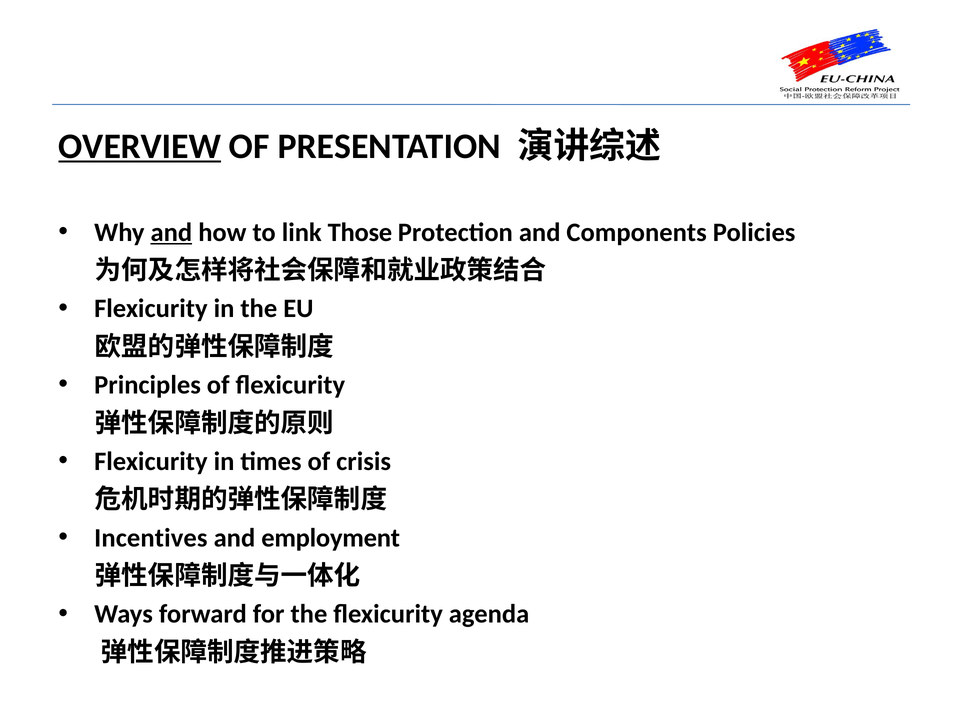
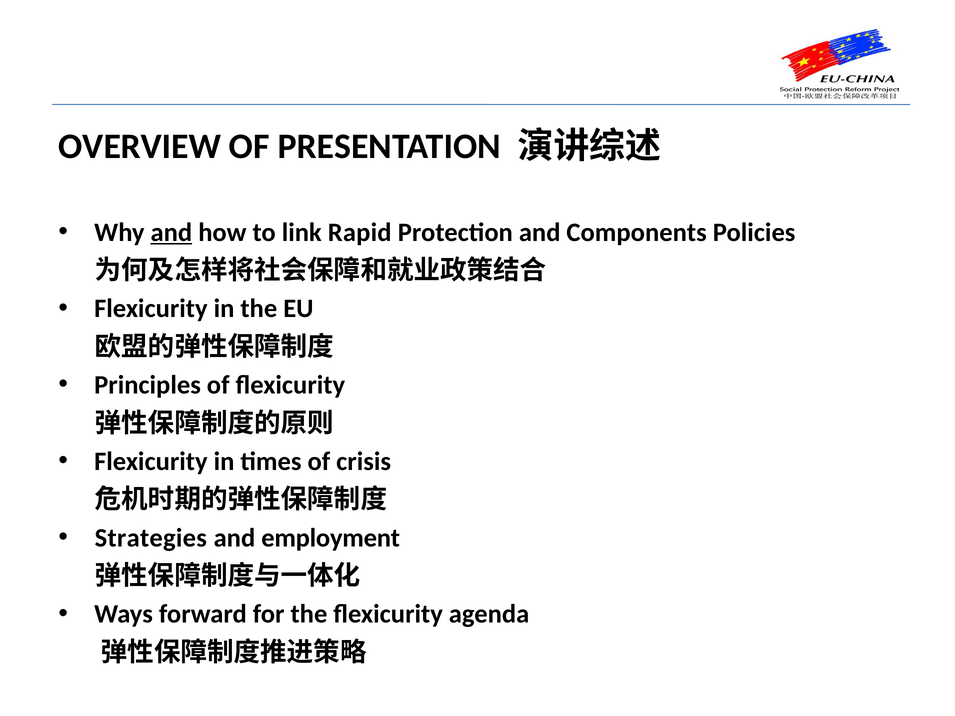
OVERVIEW underline: present -> none (140, 146)
Those: Those -> Rapid (360, 232)
Incentives: Incentives -> Strategies (151, 538)
